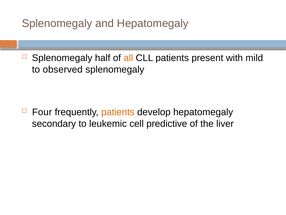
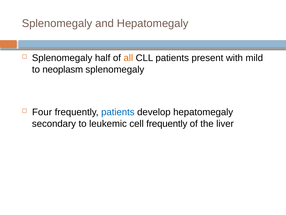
observed: observed -> neoplasm (63, 69)
patients colour: orange -> blue (118, 112)
cell predictive: predictive -> frequently (167, 123)
